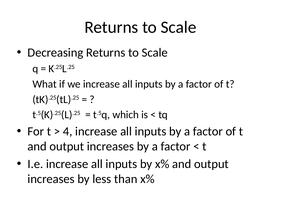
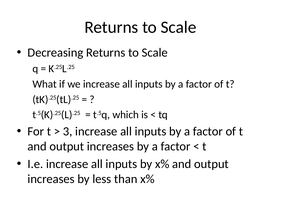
4: 4 -> 3 (68, 131)
